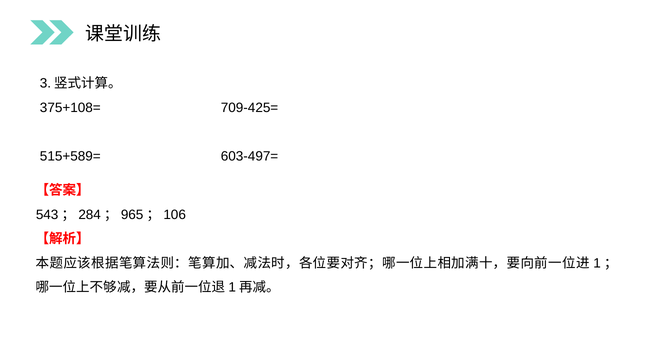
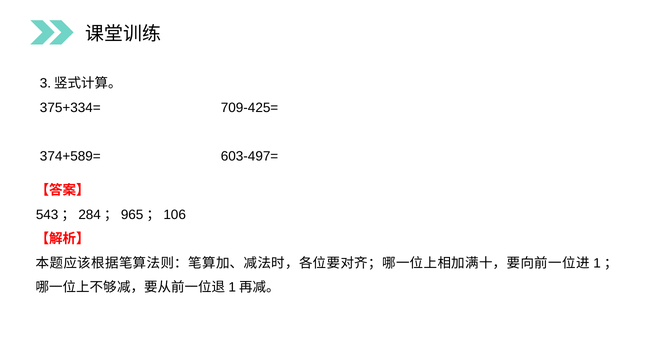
375+108=: 375+108= -> 375+334= (70, 108)
515+589=: 515+589= -> 374+589= (70, 156)
